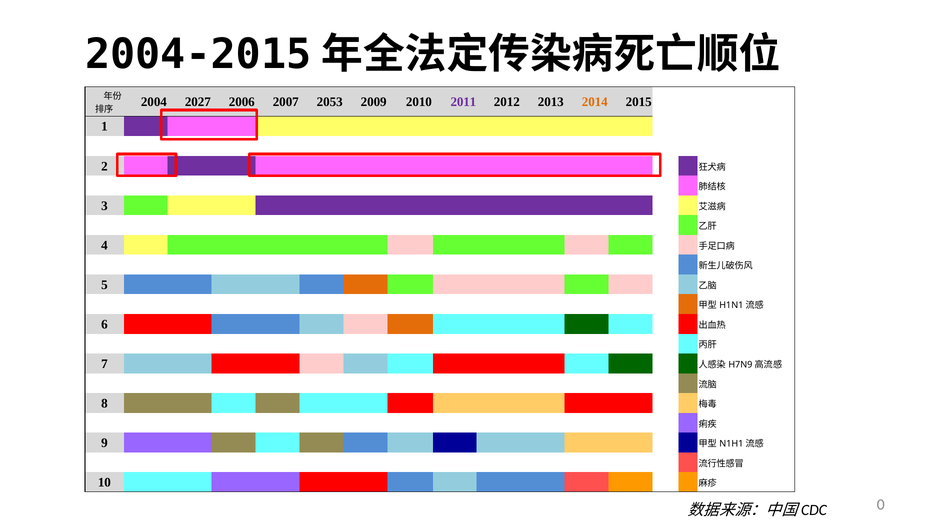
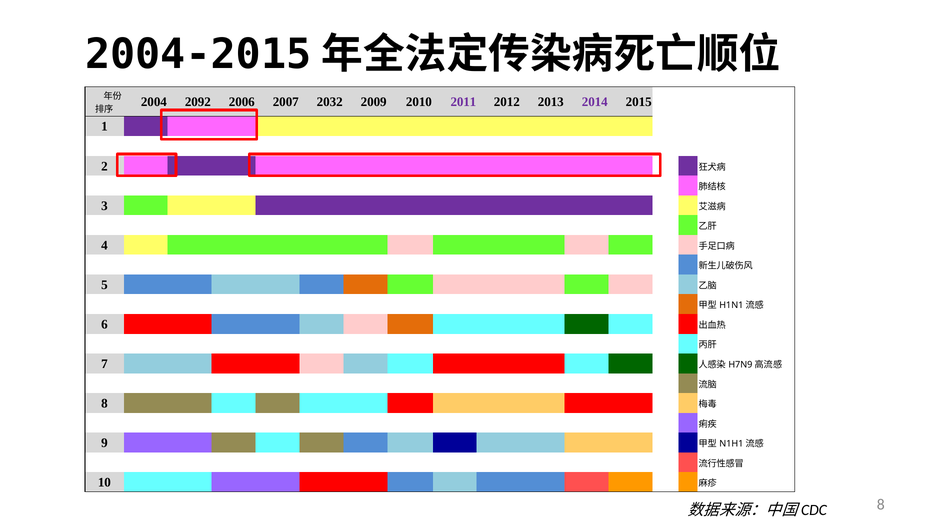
2027: 2027 -> 2092 (198, 102)
2053: 2053 -> 2032 (330, 102)
2014 colour: orange -> purple (595, 102)
0: 0 -> 8 (881, 505)
